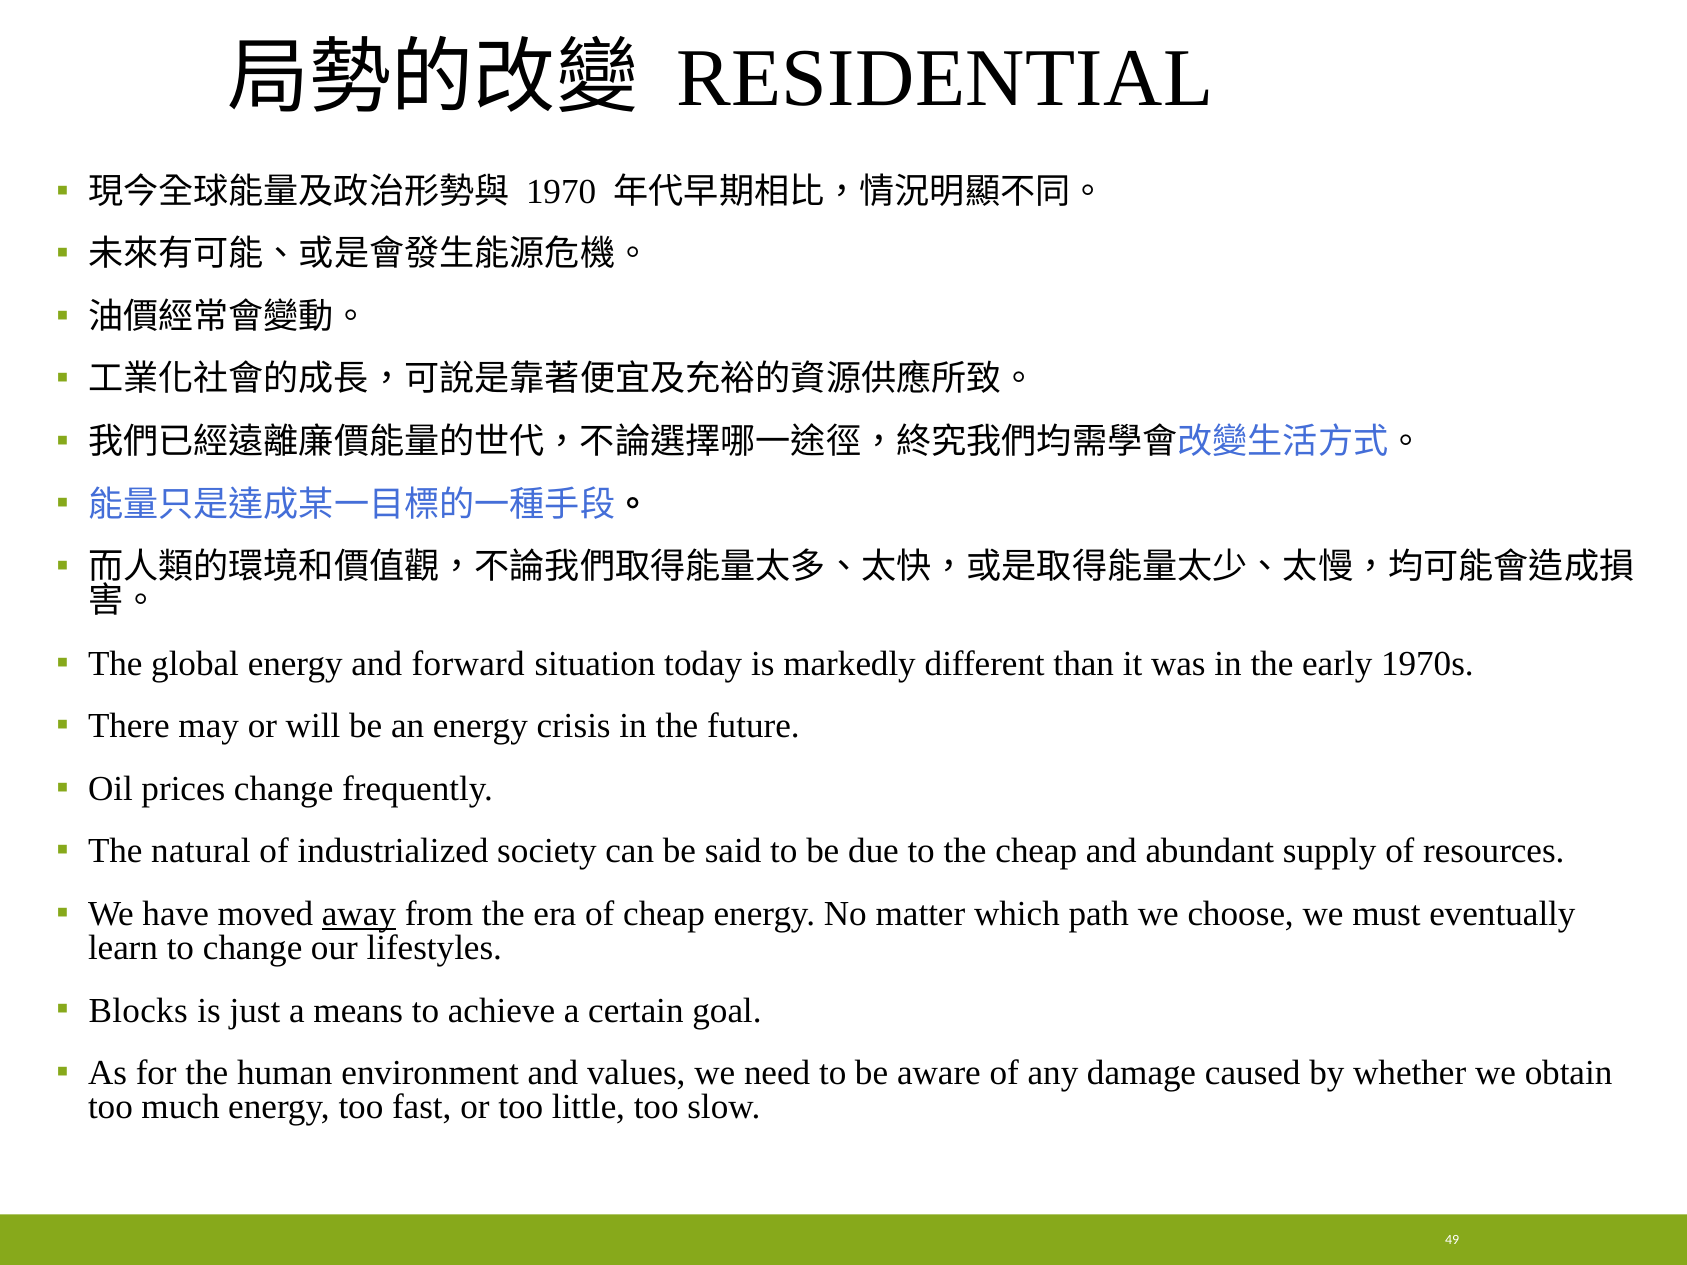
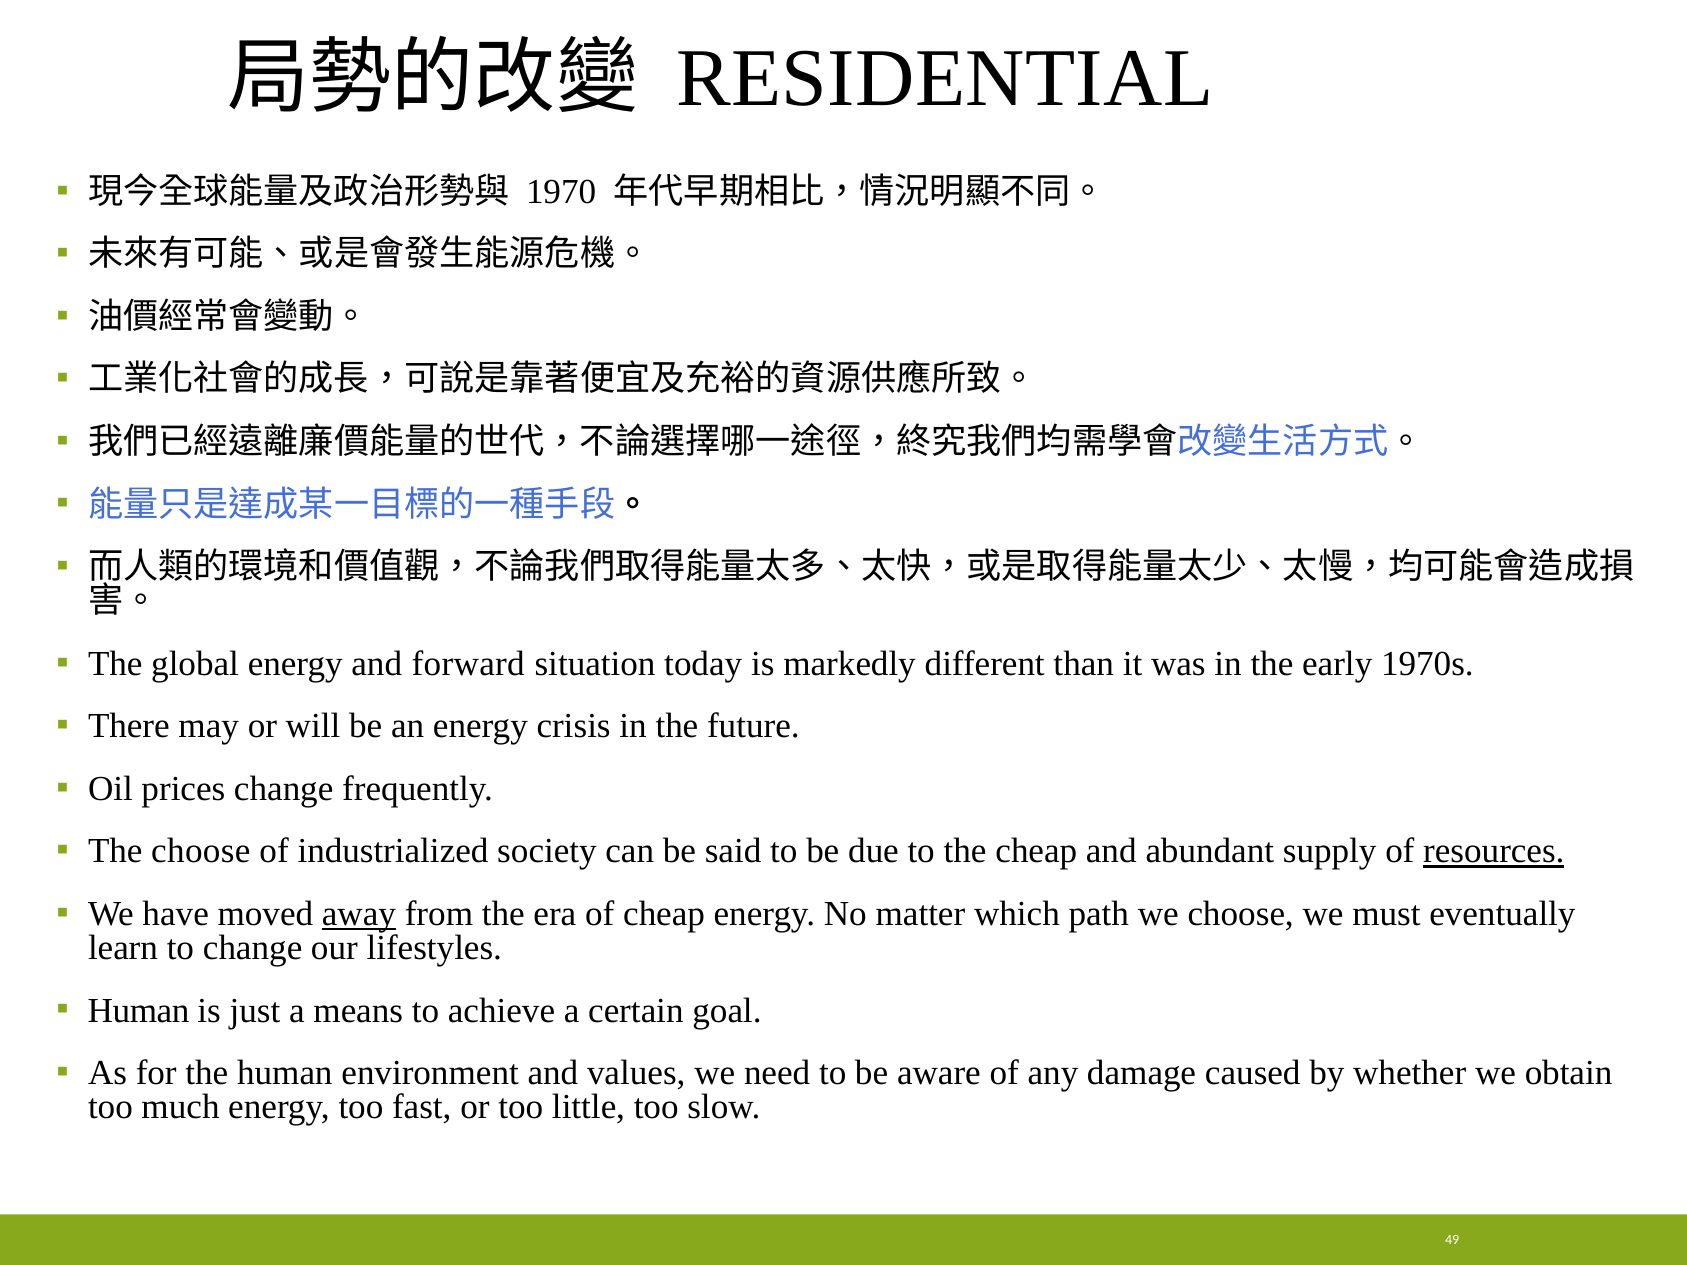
The natural: natural -> choose (201, 852)
resources underline: none -> present (1494, 852)
Blocks: Blocks -> Human (139, 1011)
